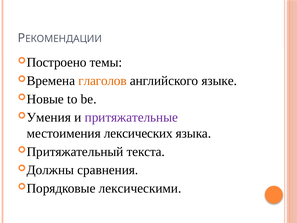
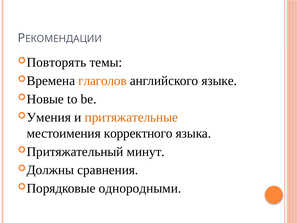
Построено: Построено -> Повторять (56, 62)
притяжательные colour: purple -> orange (131, 117)
лексических: лексических -> корректного (138, 133)
текста: текста -> минут (146, 151)
лексическими: лексическими -> однородными (140, 188)
